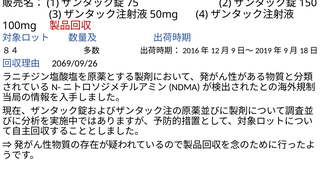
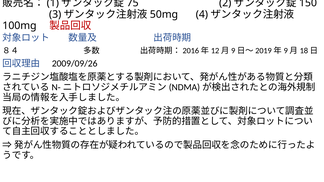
2069/09/26: 2069/09/26 -> 2009/09/26 (75, 64)
